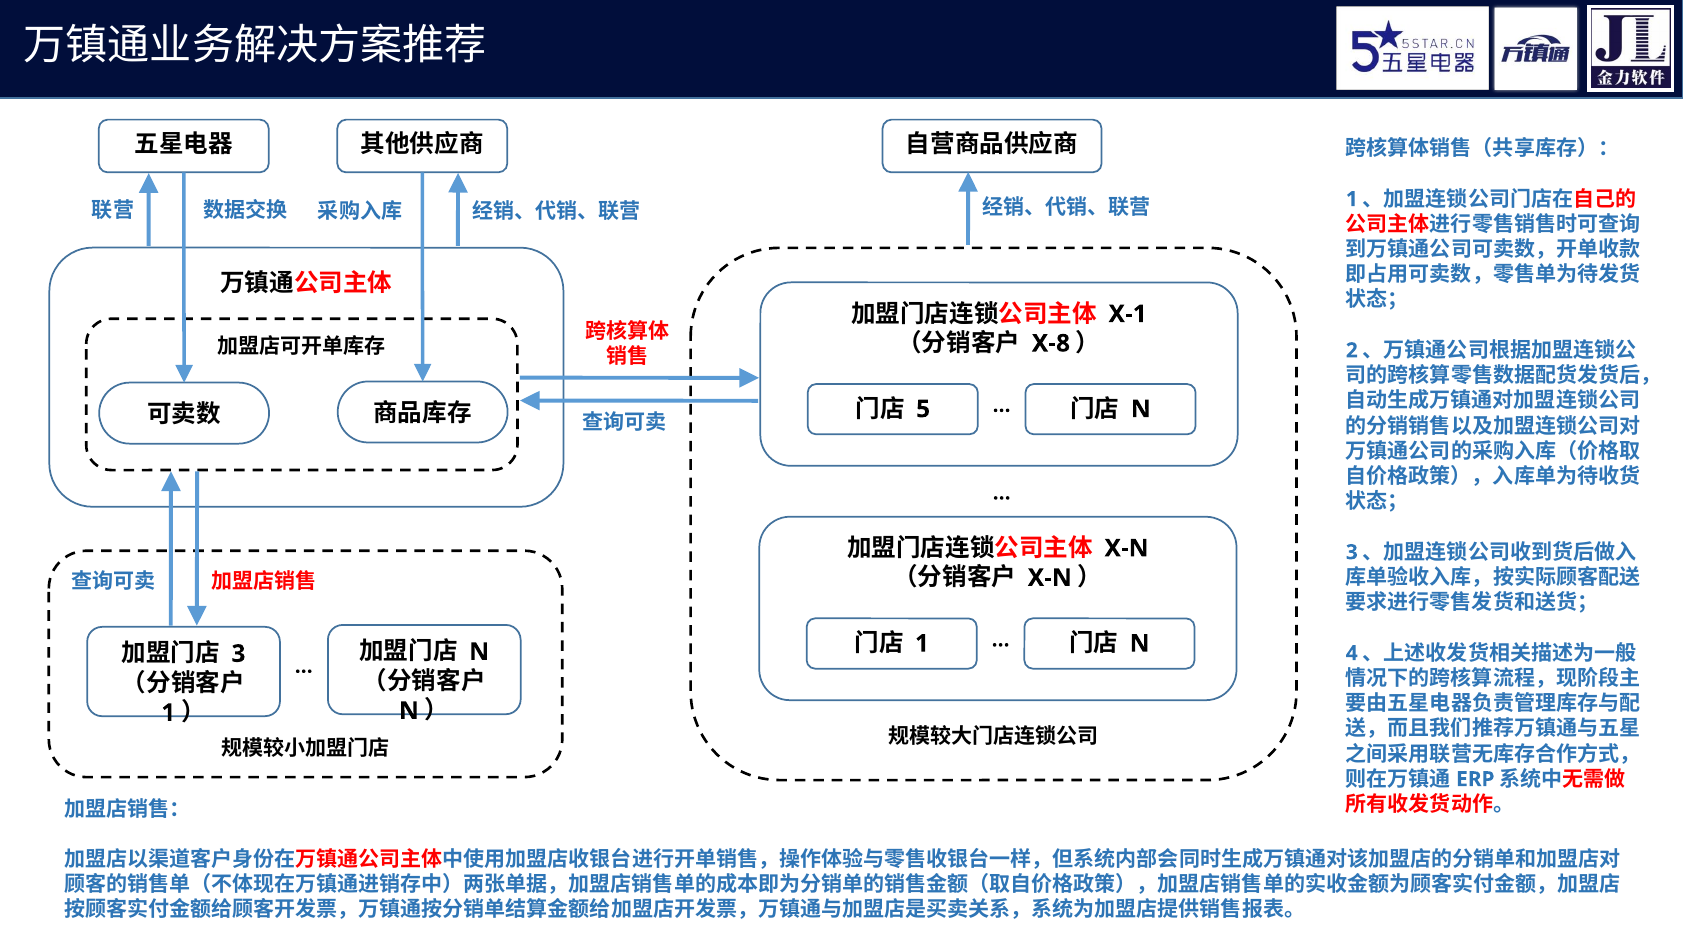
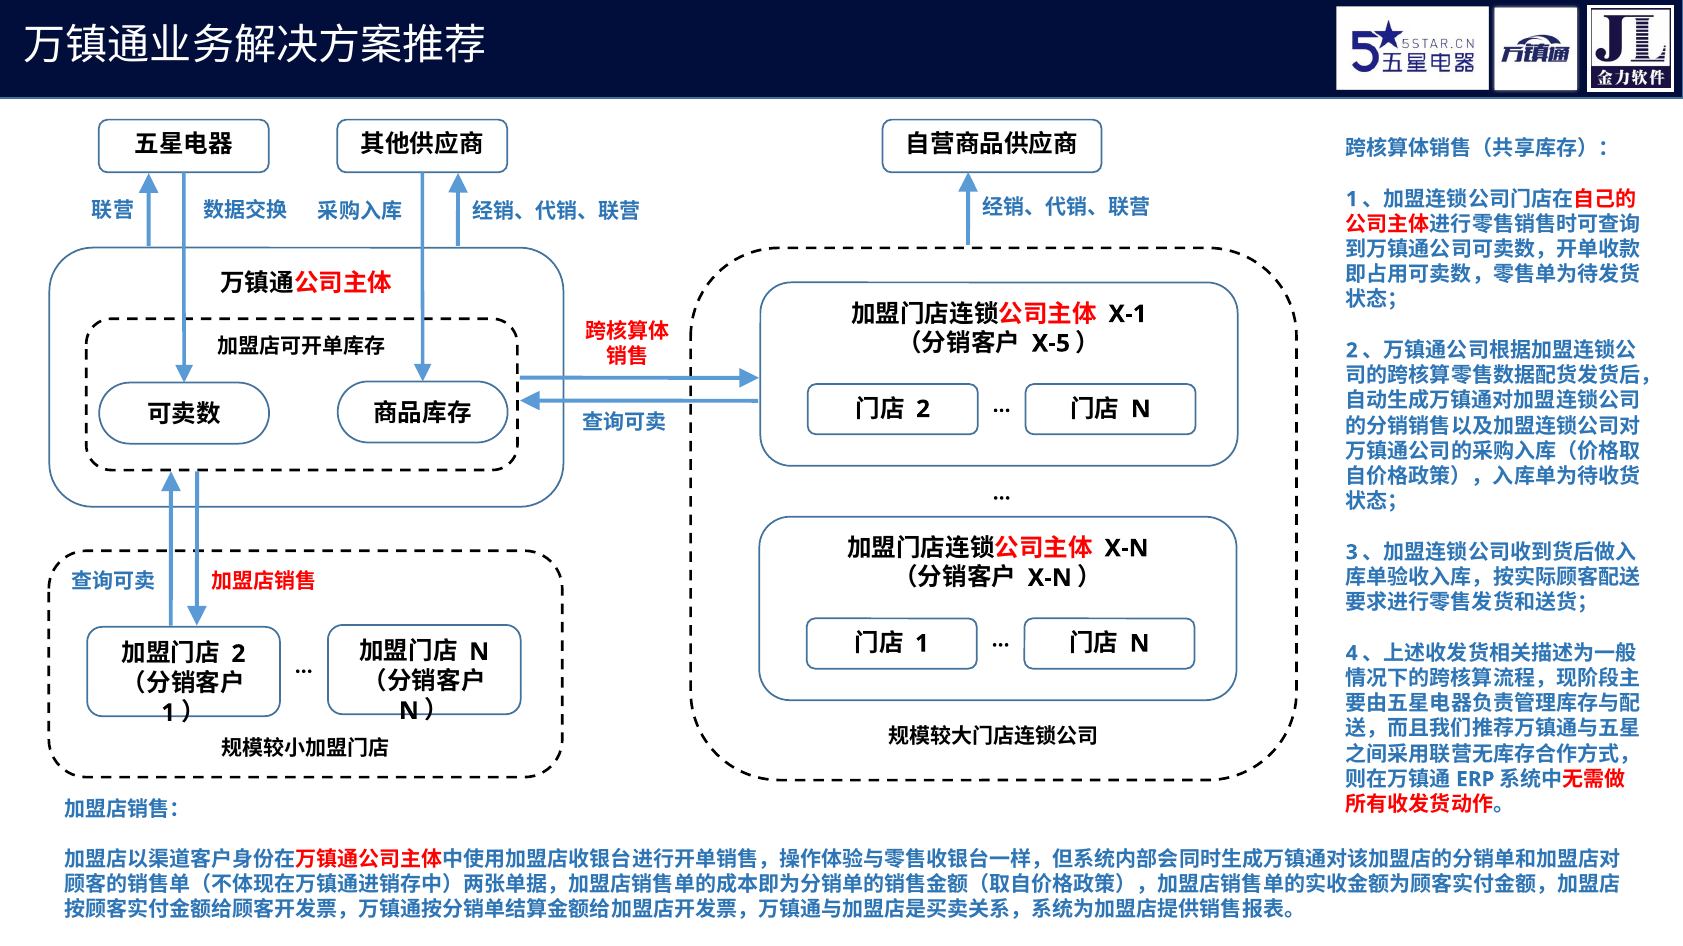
X-8: X-8 -> X-5 (1051, 344)
5: 5 -> 2 (923, 409)
3: 3 -> 2 (238, 654)
